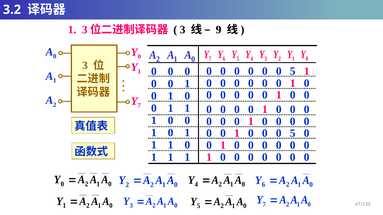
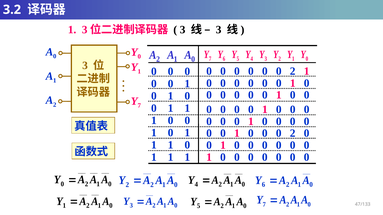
9: 9 -> 3 (219, 30)
5: 5 -> 2 (293, 71)
5: 5 -> 2 (293, 134)
